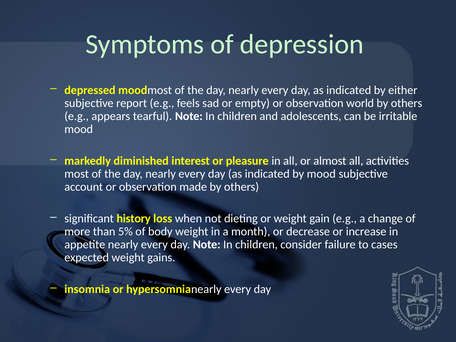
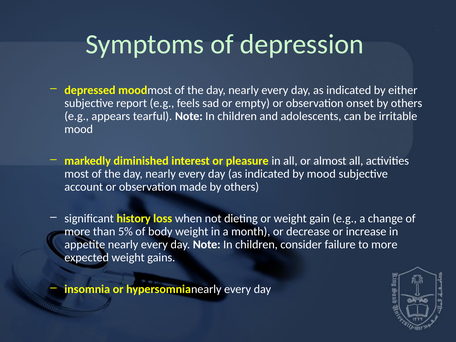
world: world -> onset (360, 103)
to cases: cases -> more (384, 245)
